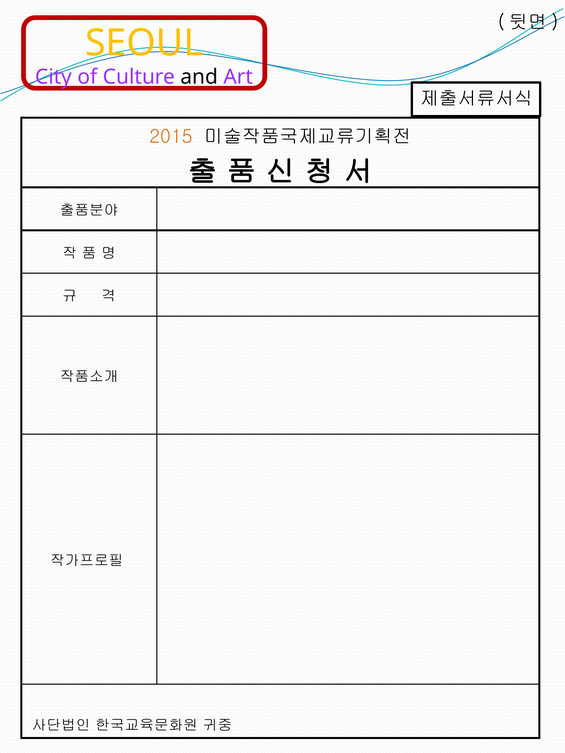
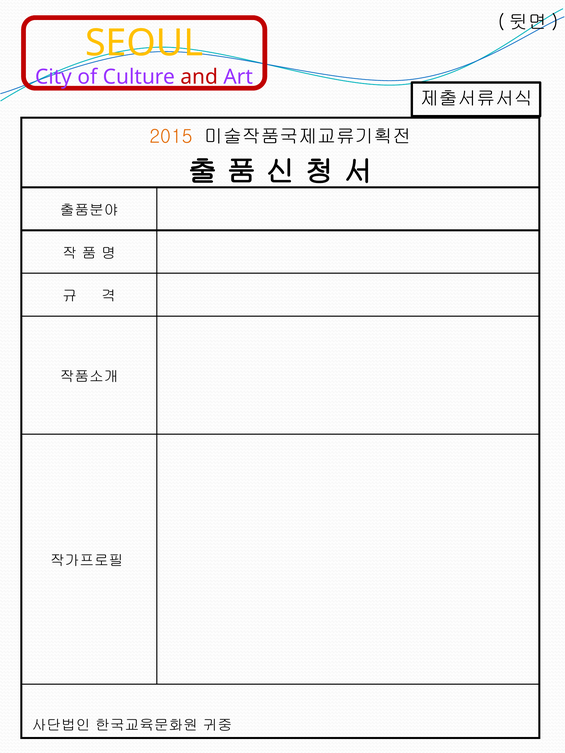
and colour: black -> red (199, 77)
